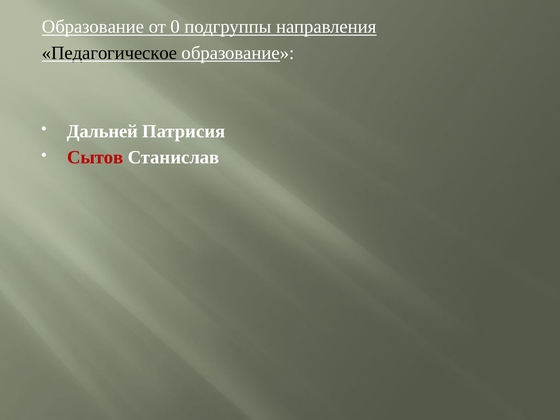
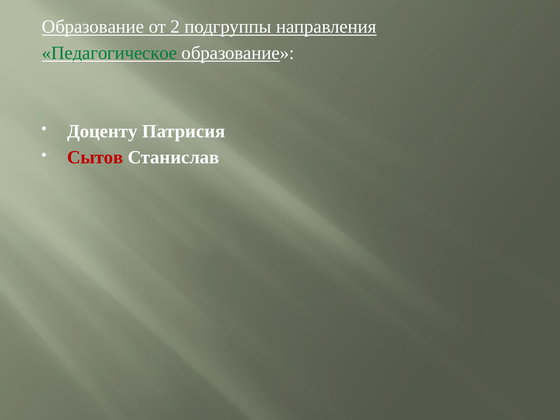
0: 0 -> 2 (175, 27)
Педагогическое colour: black -> green (109, 53)
Дальней: Дальней -> Доценту (102, 131)
